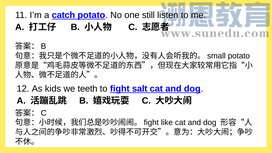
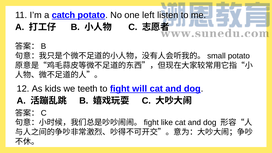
still: still -> left (148, 15)
salt: salt -> will (140, 89)
